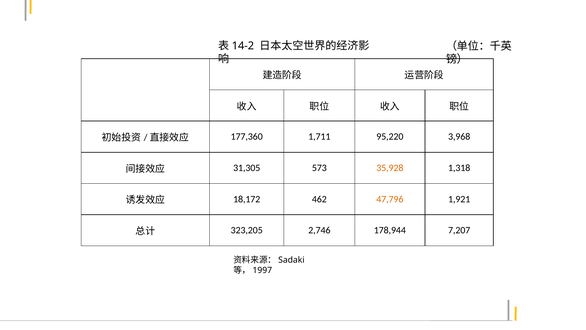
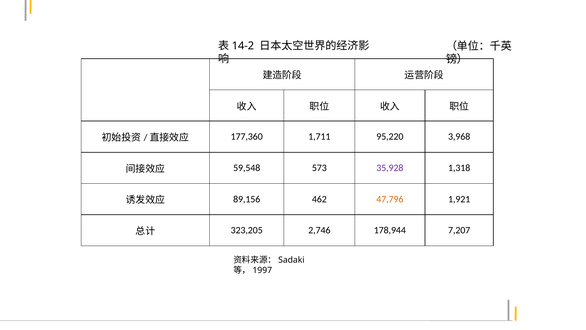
31,305: 31,305 -> 59,548 (247, 168)
35,928 colour: orange -> purple (390, 168)
18,172: 18,172 -> 89,156 (247, 199)
